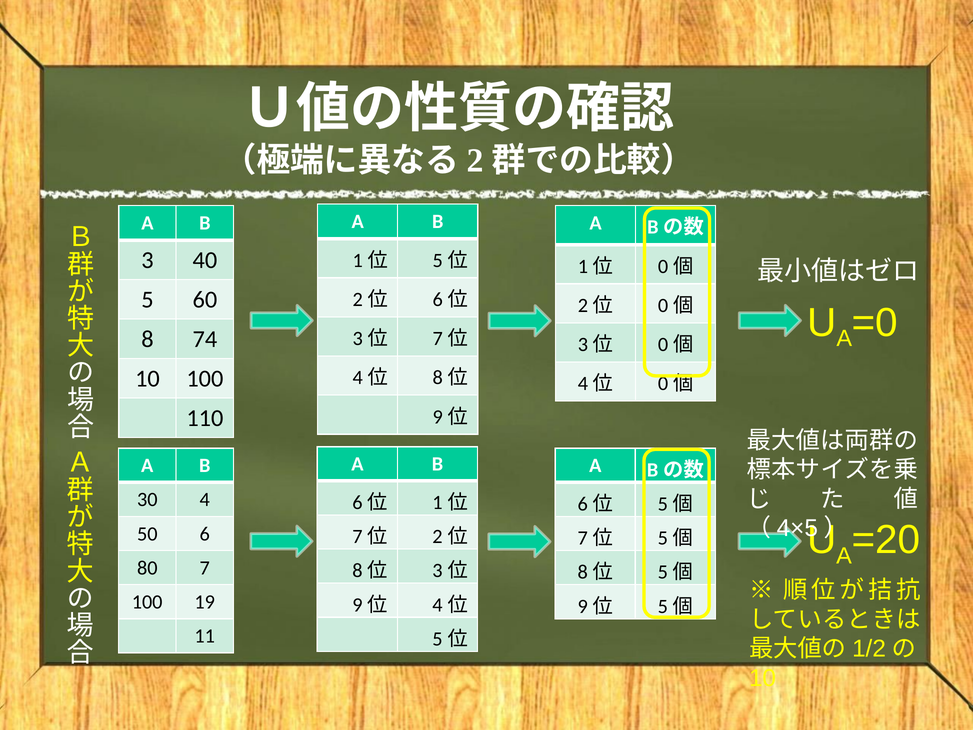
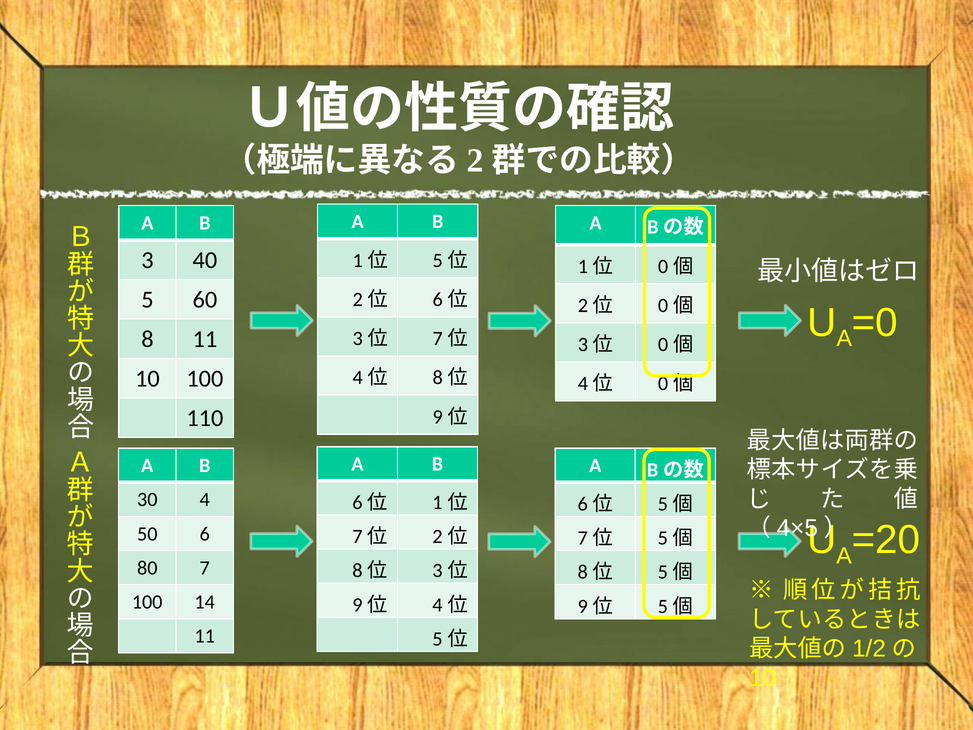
8 74: 74 -> 11 (205, 339)
19: 19 -> 14 (205, 602)
